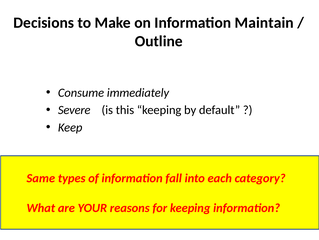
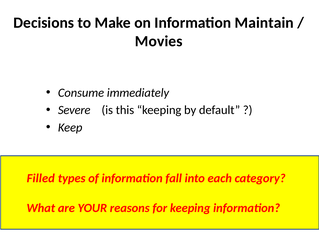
Outline: Outline -> Movies (159, 41)
Same: Same -> Filled (41, 178)
